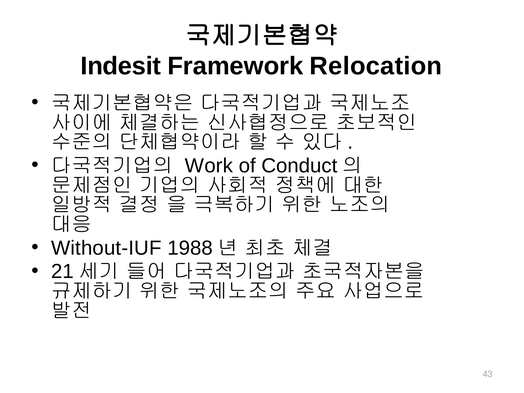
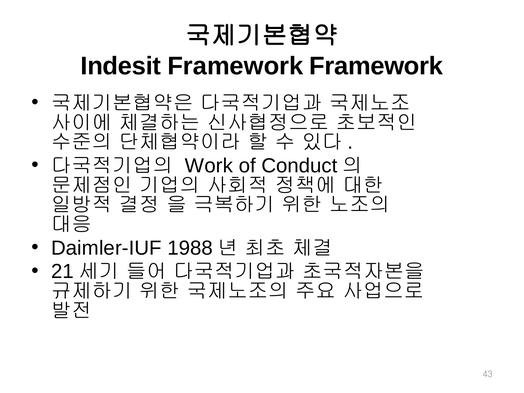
Framework Relocation: Relocation -> Framework (376, 66)
Without-IUF: Without-IUF -> Daimler-IUF (106, 248)
